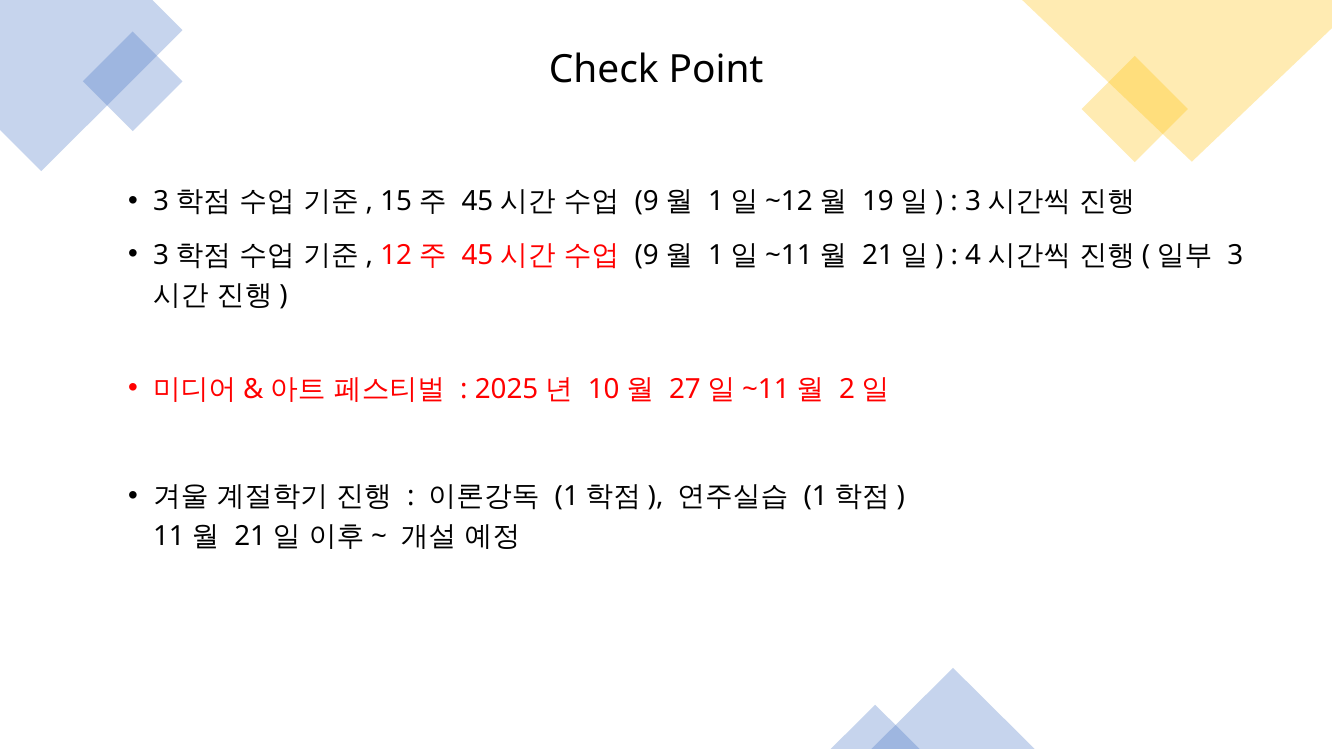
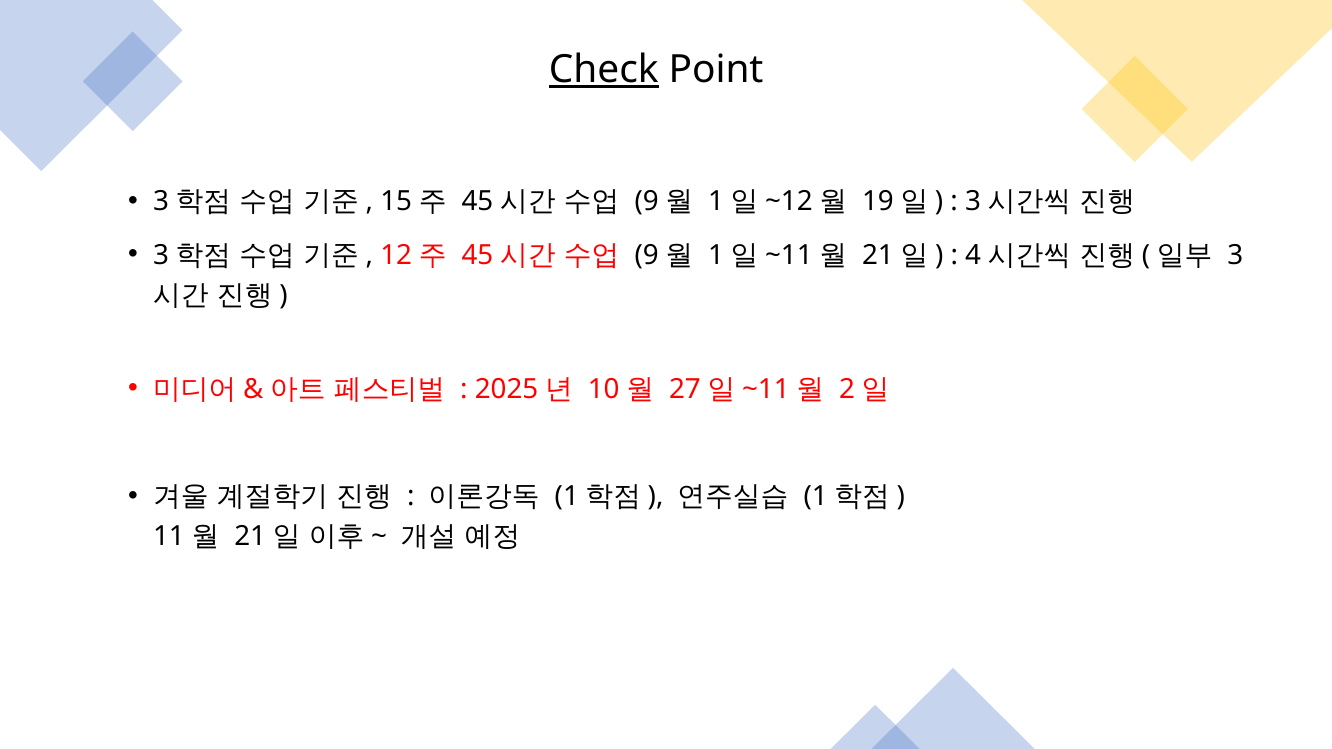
Check underline: none -> present (604, 70)
